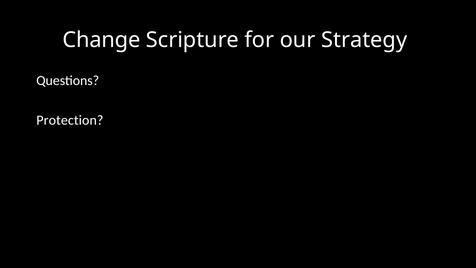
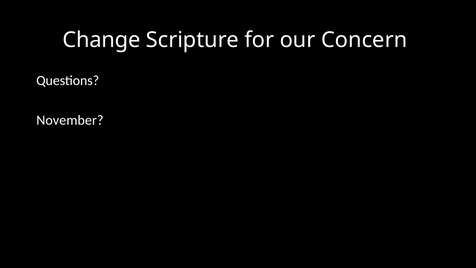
Strategy: Strategy -> Concern (364, 40)
Protection: Protection -> November (70, 120)
